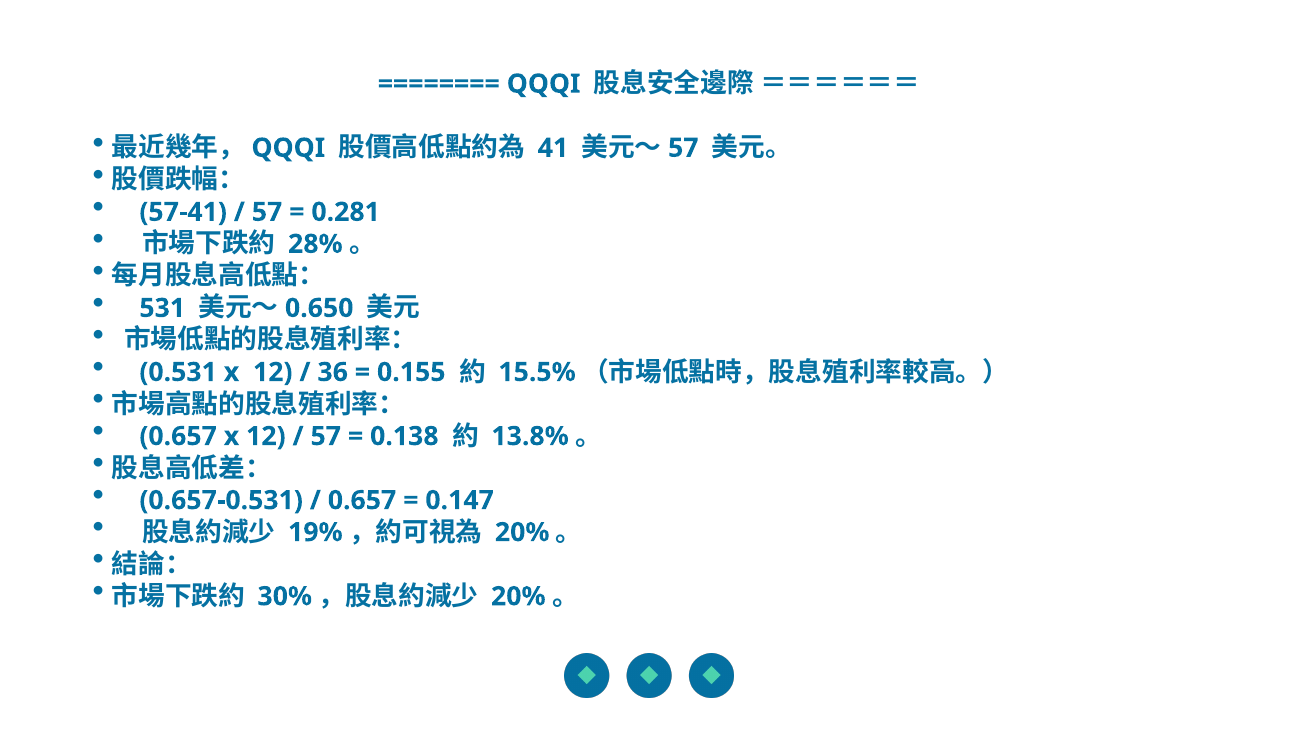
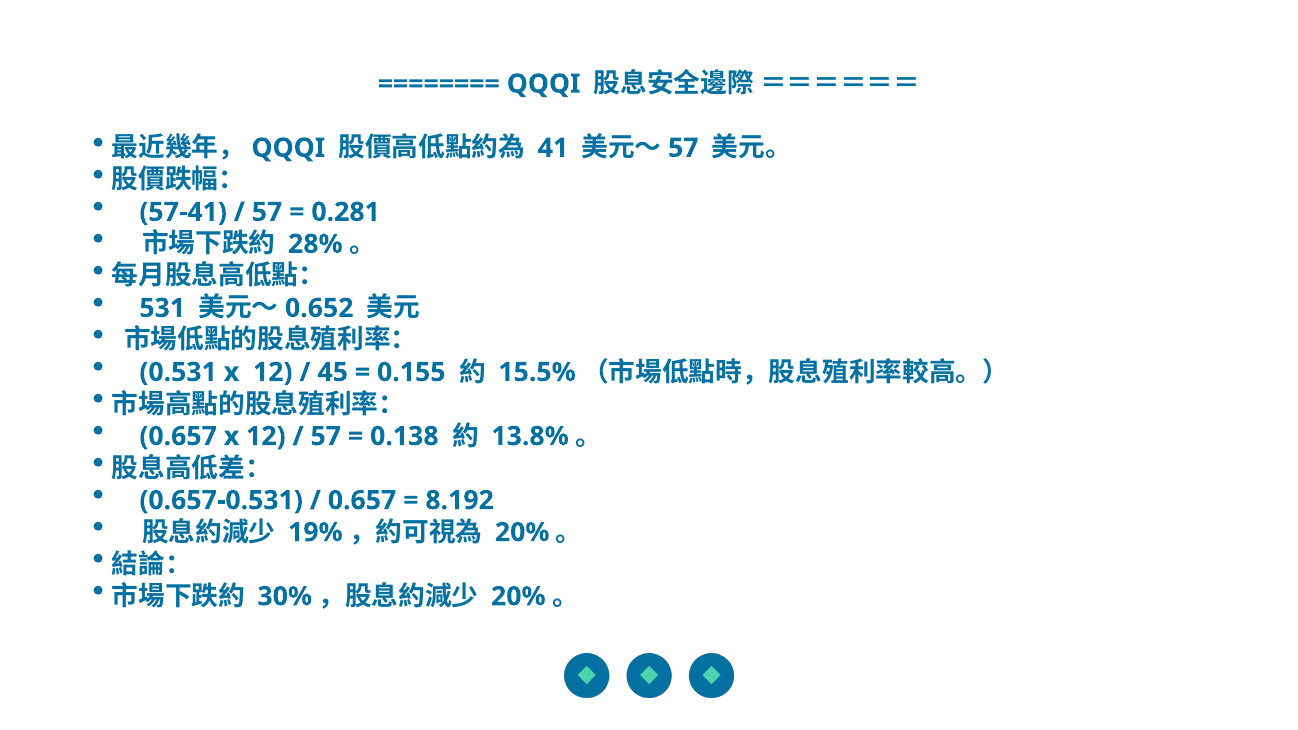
0.650: 0.650 -> 0.652 (319, 308)
36: 36 -> 45 (333, 372)
0.147: 0.147 -> 8.192 (460, 500)
